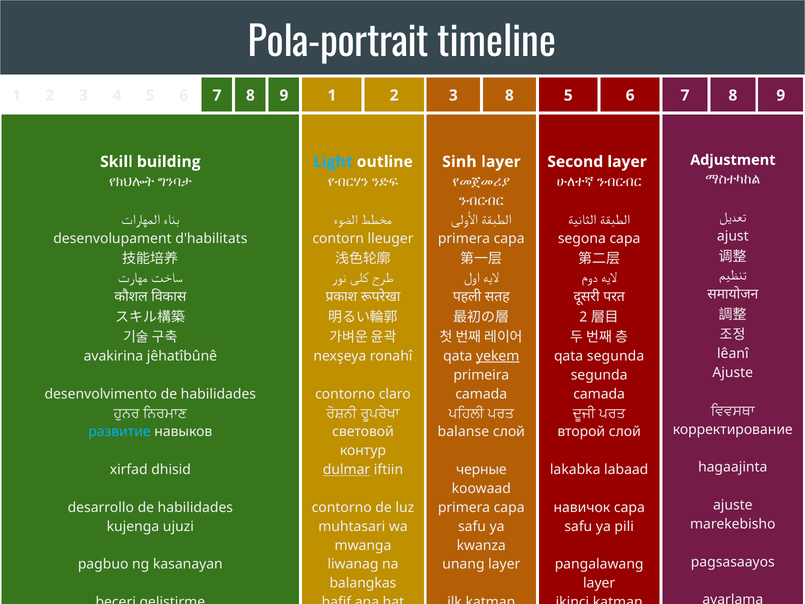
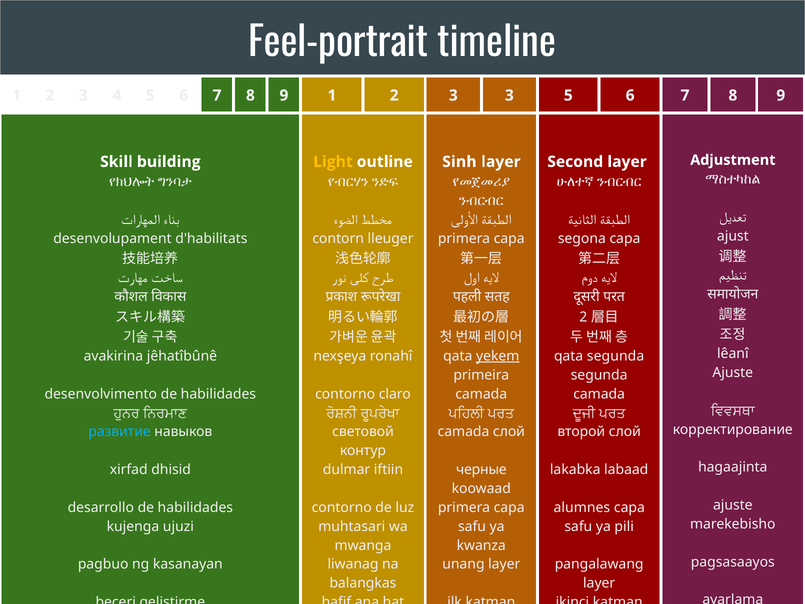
Pola-portrait: Pola-portrait -> Feel-portrait (338, 43)
3 8: 8 -> 3 (509, 95)
Light colour: light blue -> yellow (333, 162)
balanse: balanse -> camada (463, 432)
dulmar underline: present -> none (347, 470)
навичок: навичок -> alumnes (582, 507)
